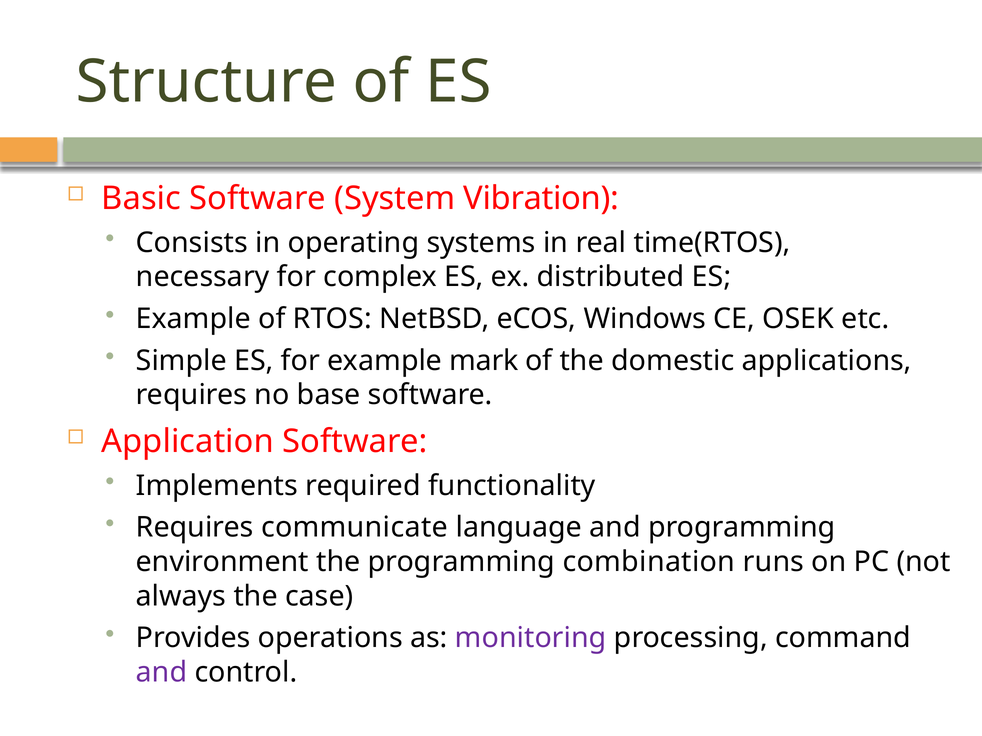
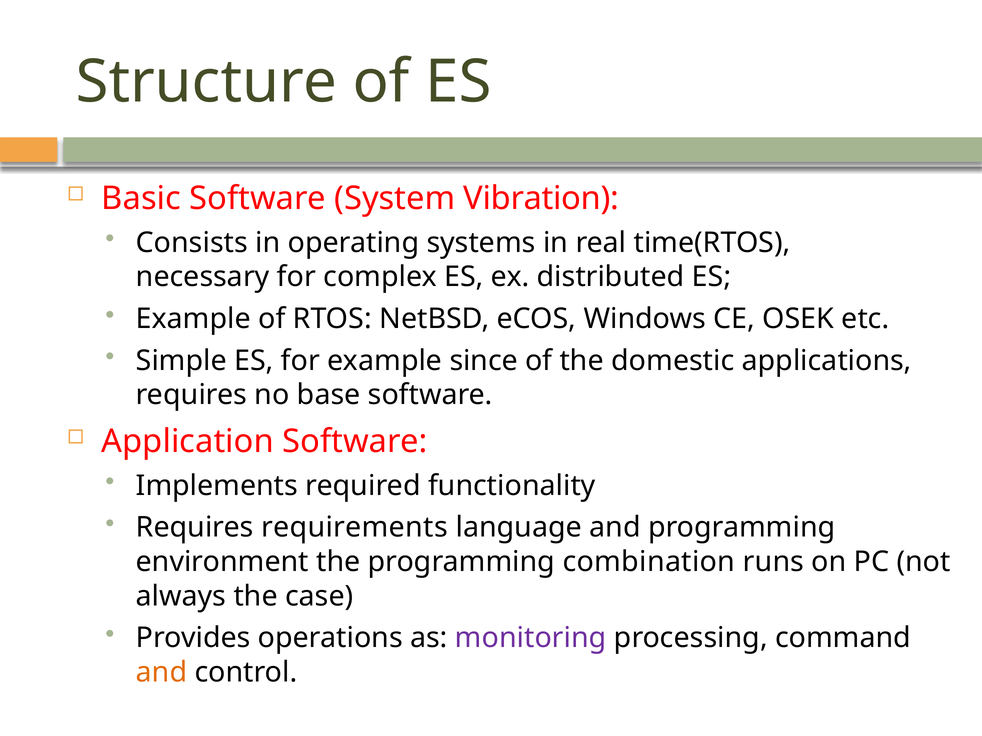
mark: mark -> since (484, 361)
communicate: communicate -> requirements (354, 528)
and colour: purple -> orange (162, 673)
